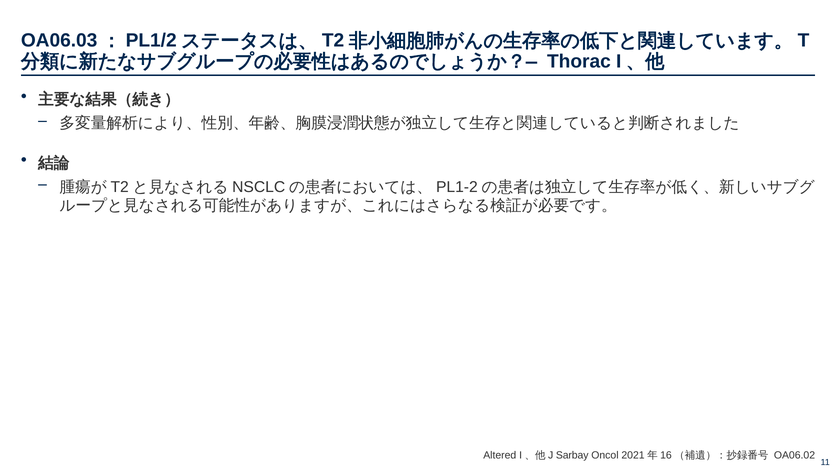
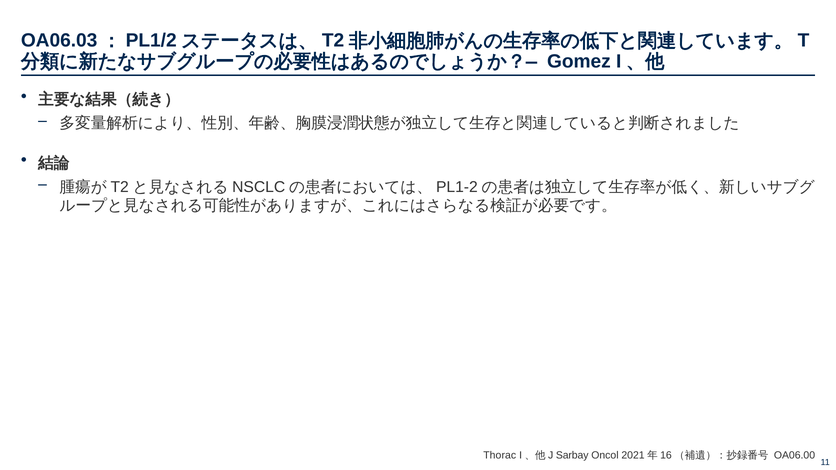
Thorac: Thorac -> Gomez (579, 61)
Altered: Altered -> Thorac (500, 455)
OA06.02: OA06.02 -> OA06.00 (795, 455)
